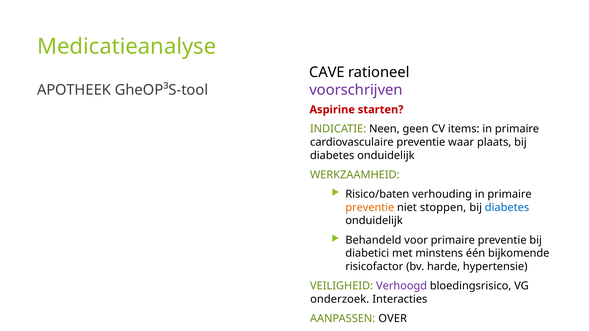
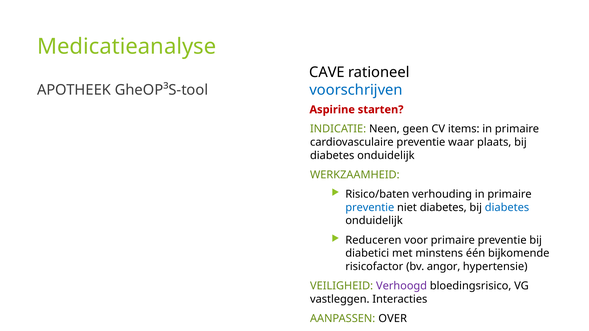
voorschrijven colour: purple -> blue (356, 90)
preventie colour: orange -> blue (370, 208)
niet stoppen: stoppen -> diabetes (443, 208)
Behandeld: Behandeld -> Reduceren (373, 240)
harde: harde -> angor (444, 267)
onderzoek: onderzoek -> vastleggen (340, 299)
